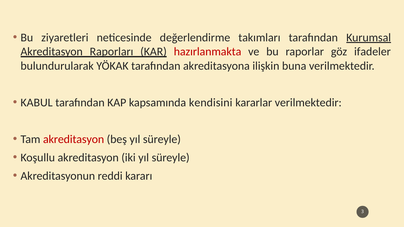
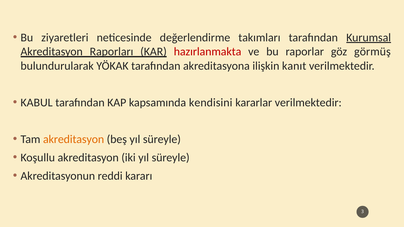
ifadeler: ifadeler -> görmüş (372, 52)
buna: buna -> kanıt (294, 66)
akreditasyon colour: red -> orange (74, 139)
